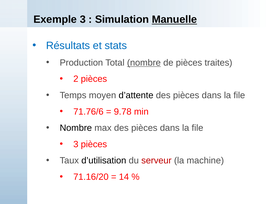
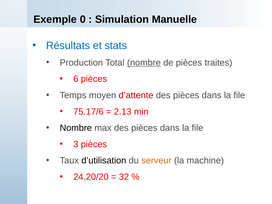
Exemple 3: 3 -> 0 (83, 20)
Manuelle underline: present -> none (174, 20)
2: 2 -> 6 (76, 79)
d’attente colour: black -> red (136, 95)
71.76/6: 71.76/6 -> 75.17/6 (88, 112)
9.78: 9.78 -> 2.13 (123, 112)
serveur colour: red -> orange (156, 161)
71.16/20: 71.16/20 -> 24.20/20 (91, 177)
14: 14 -> 32 (124, 177)
